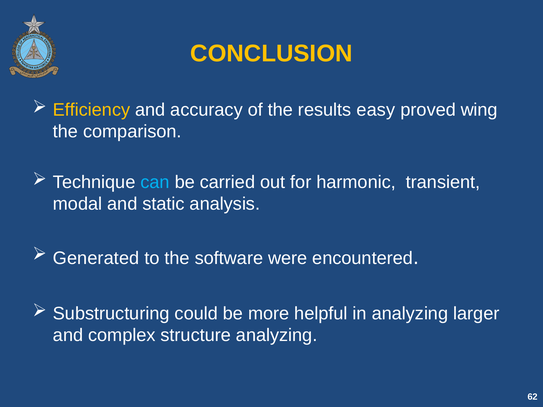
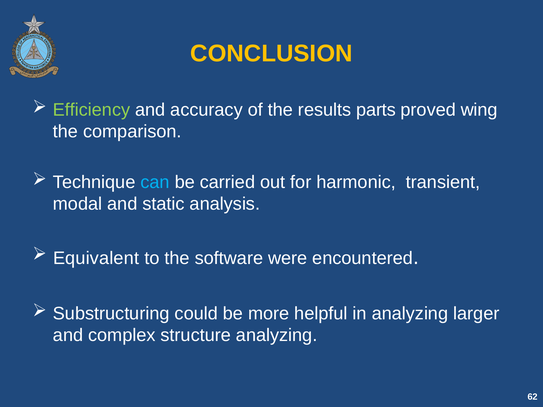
Efficiency colour: yellow -> light green (92, 110)
easy: easy -> parts (376, 110)
Generated: Generated -> Equivalent (96, 258)
